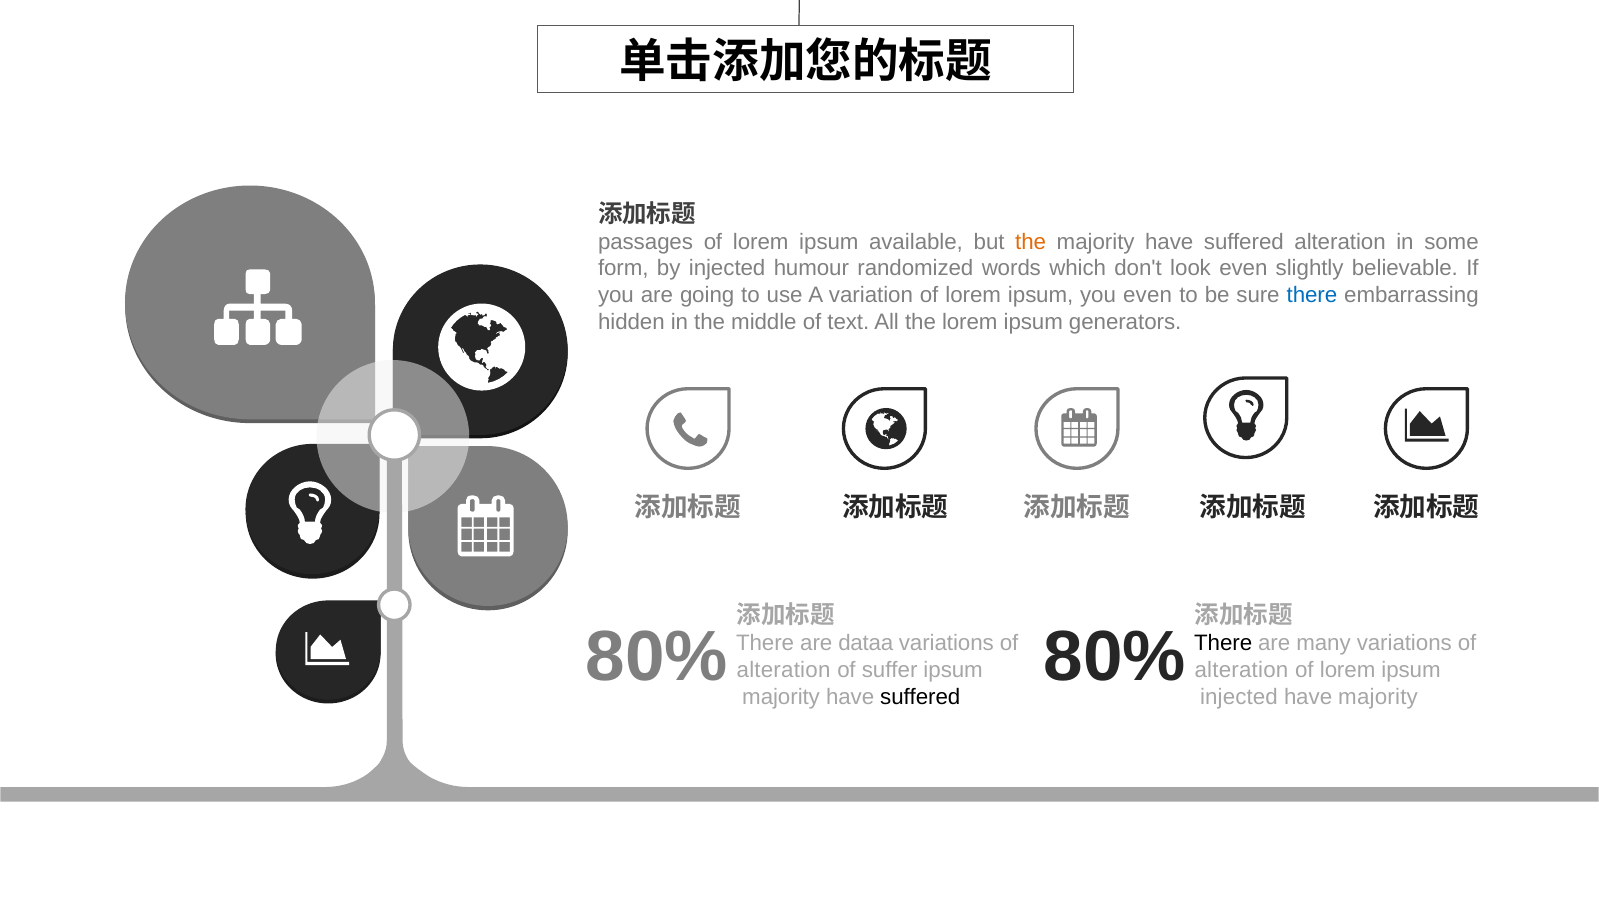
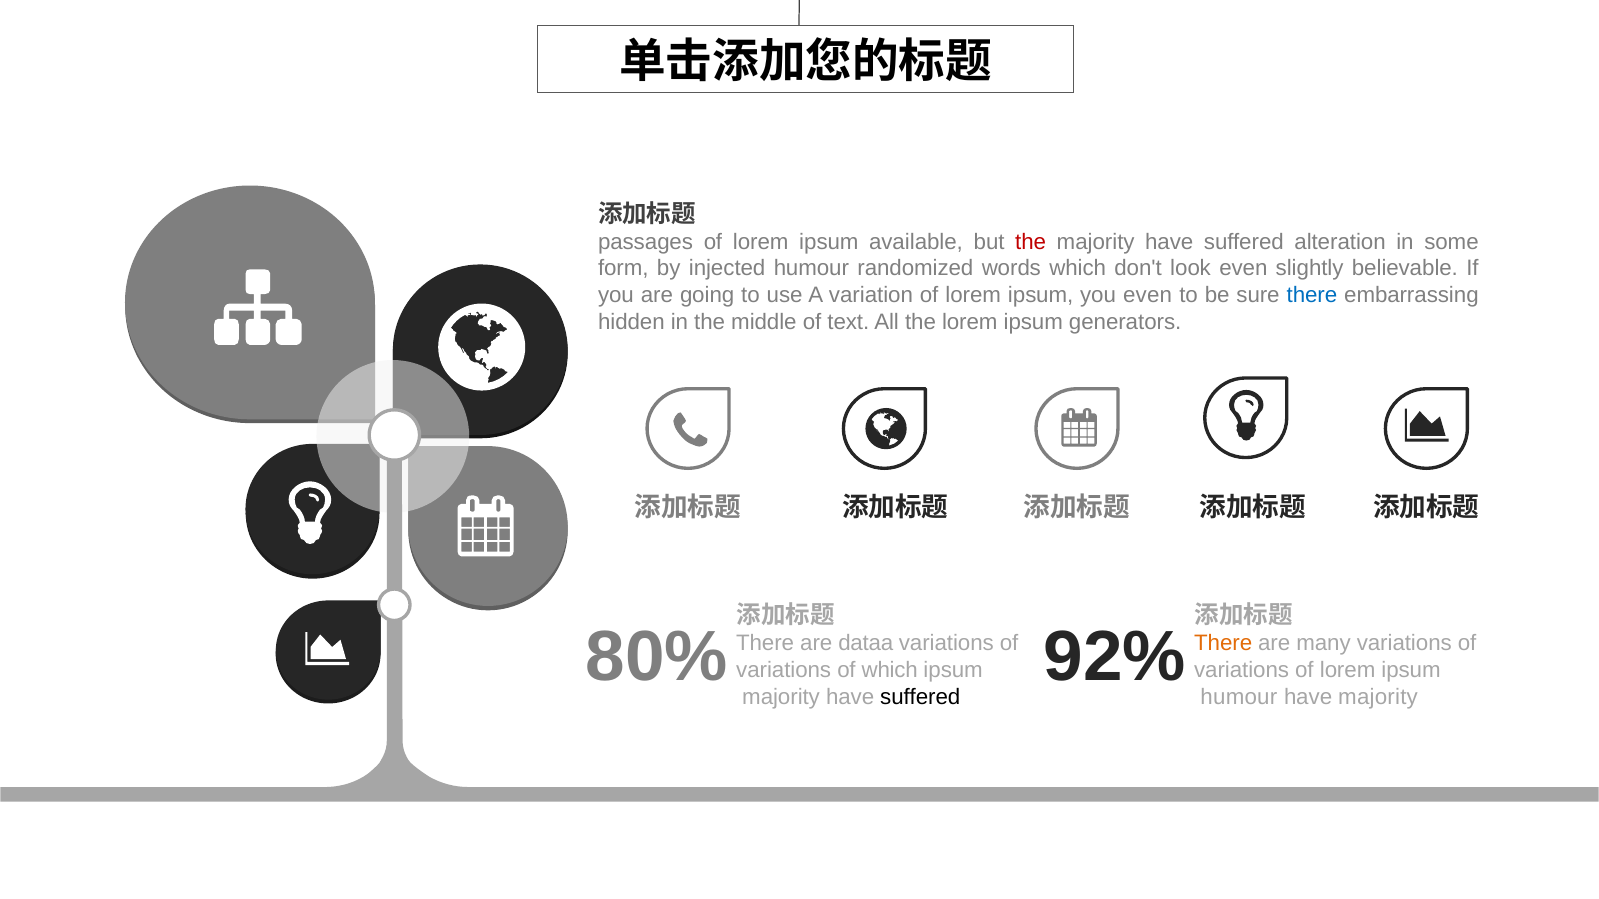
the colour: orange -> red (1031, 242)
80%: 80% -> 92% (1115, 657)
There colour: black -> orange (1223, 644)
alteration: alteration -> variations (784, 670)
of suffer: suffer -> which (890, 670)
alteration: alteration -> variations (1242, 670)
injected: injected -> humour (1239, 697)
